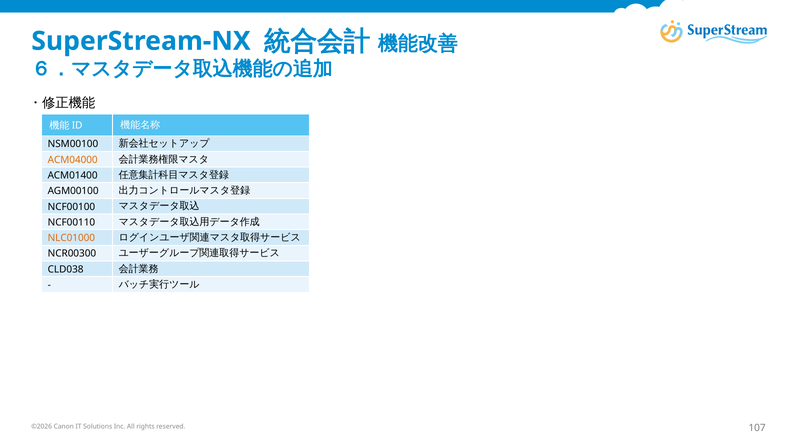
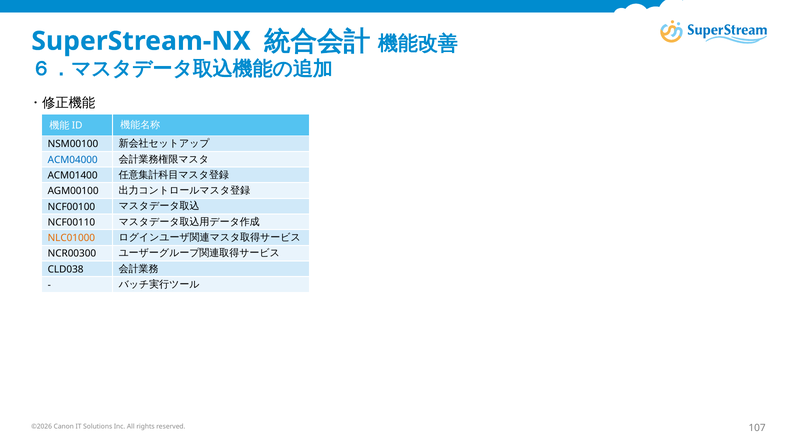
ACM04000 colour: orange -> blue (73, 160)
